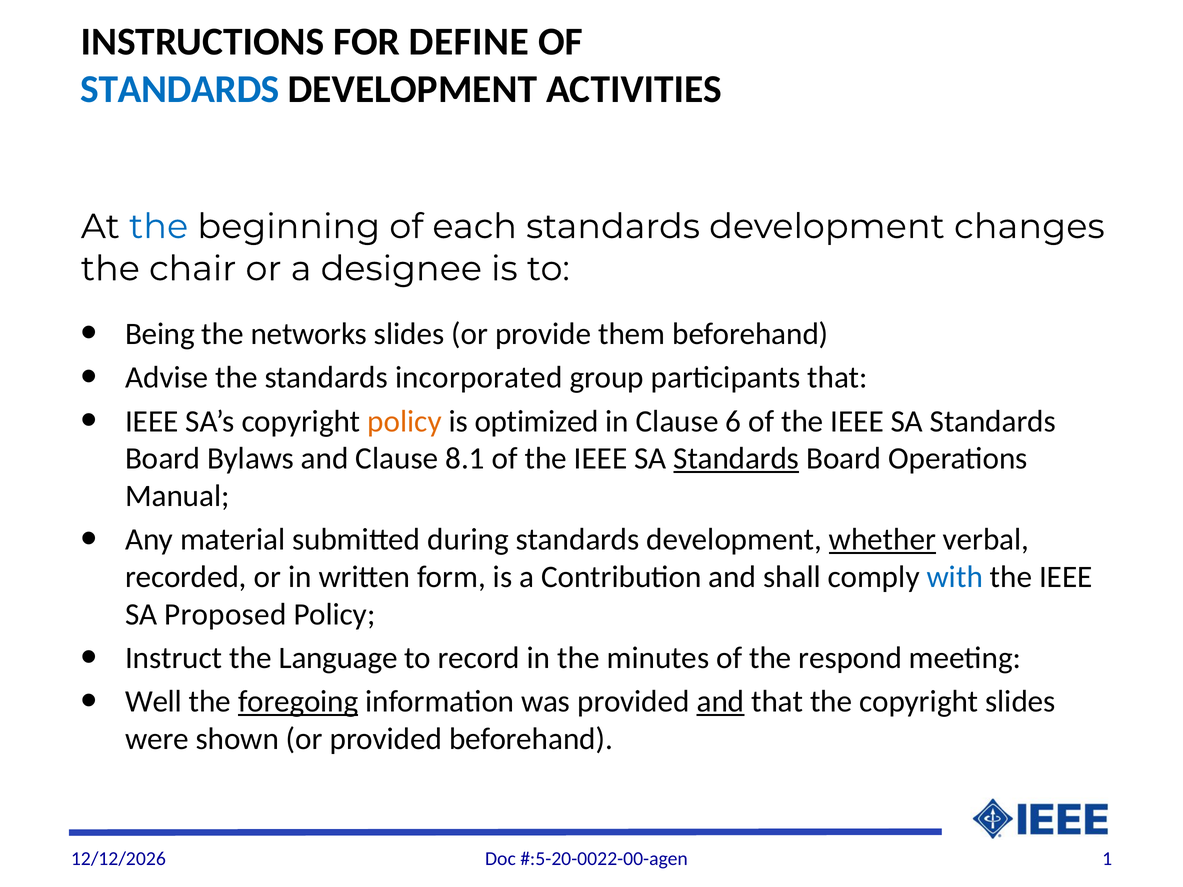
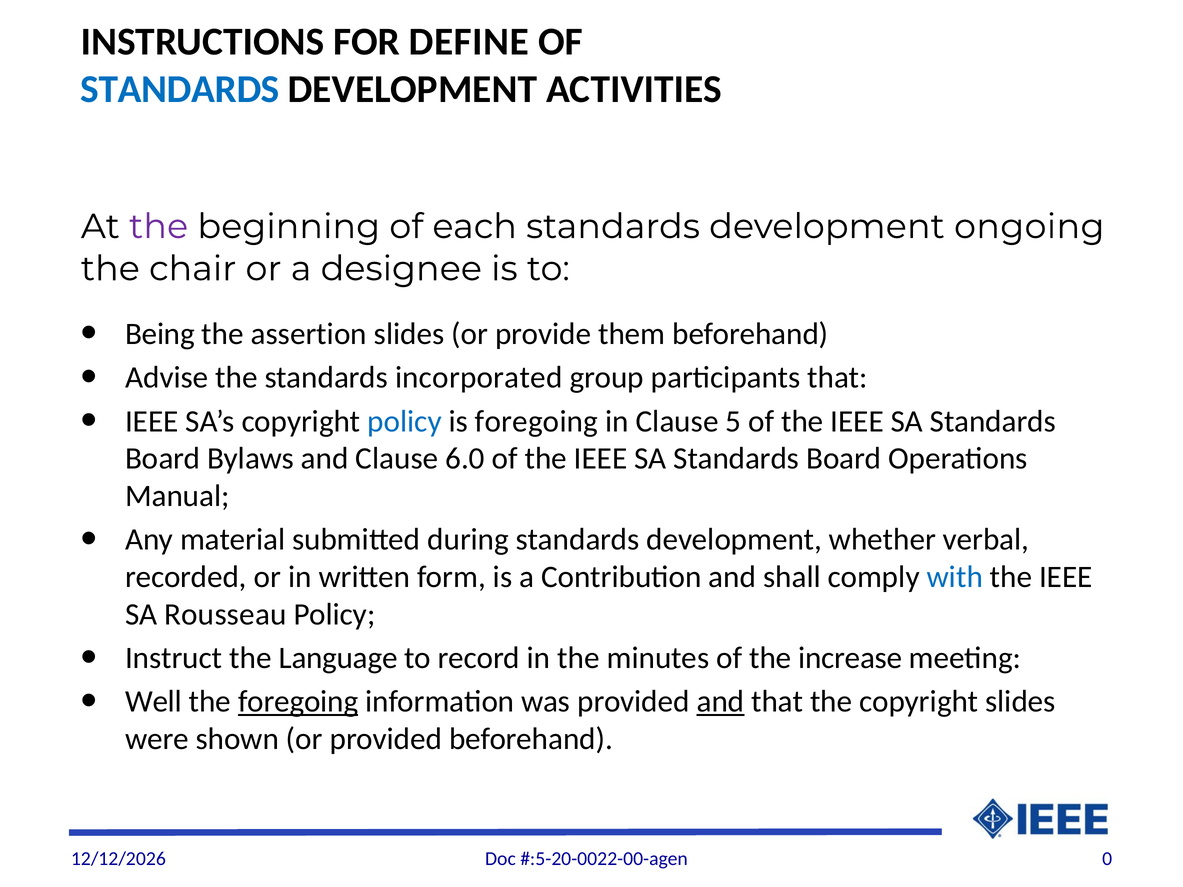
the colour: blue -> purple (159, 227)
changes: changes -> ongoing (1029, 227)
networks: networks -> assertion (309, 334)
policy colour: orange -> blue (404, 421)
is optimized: optimized -> foregoing (537, 421)
6: 6 -> 5 (733, 421)
8.1: 8.1 -> 6.0 (465, 459)
Standards underline: present -> none (736, 459)
whether underline: present -> none (882, 540)
Proposed: Proposed -> Rousseau (225, 615)
respond: respond -> increase (850, 658)
1: 1 -> 0 (1107, 859)
